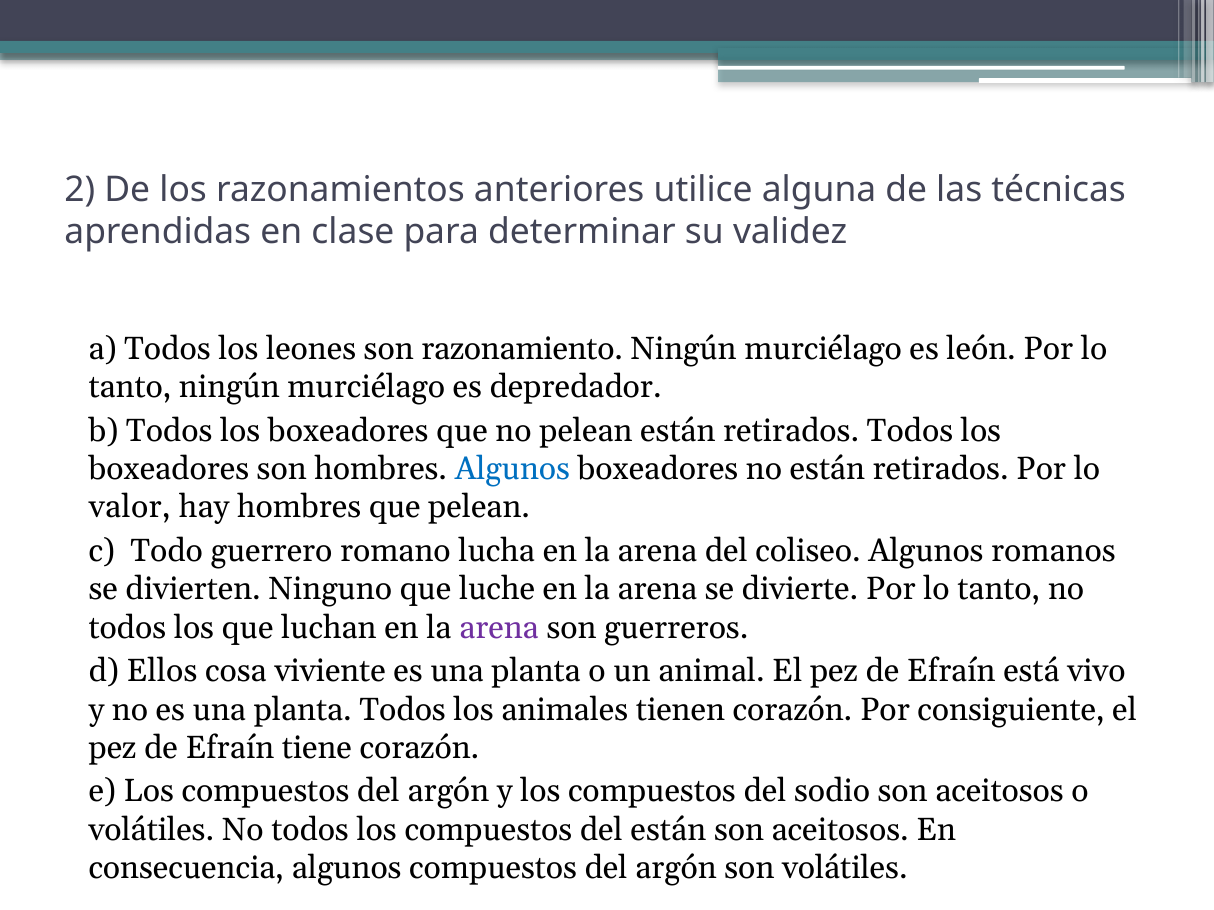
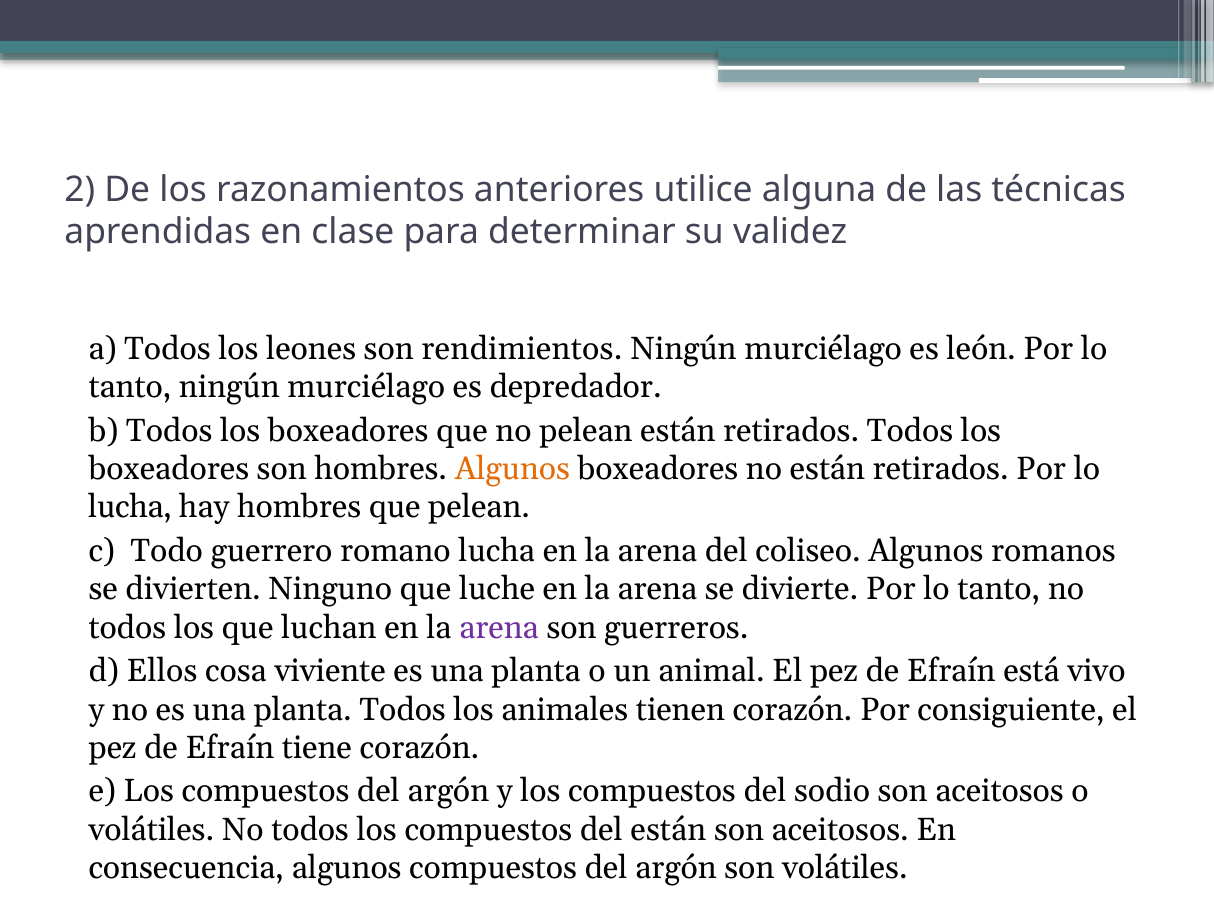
razonamiento: razonamiento -> rendimientos (522, 349)
Algunos colour: blue -> orange (512, 469)
valor: valor -> lucha (130, 508)
